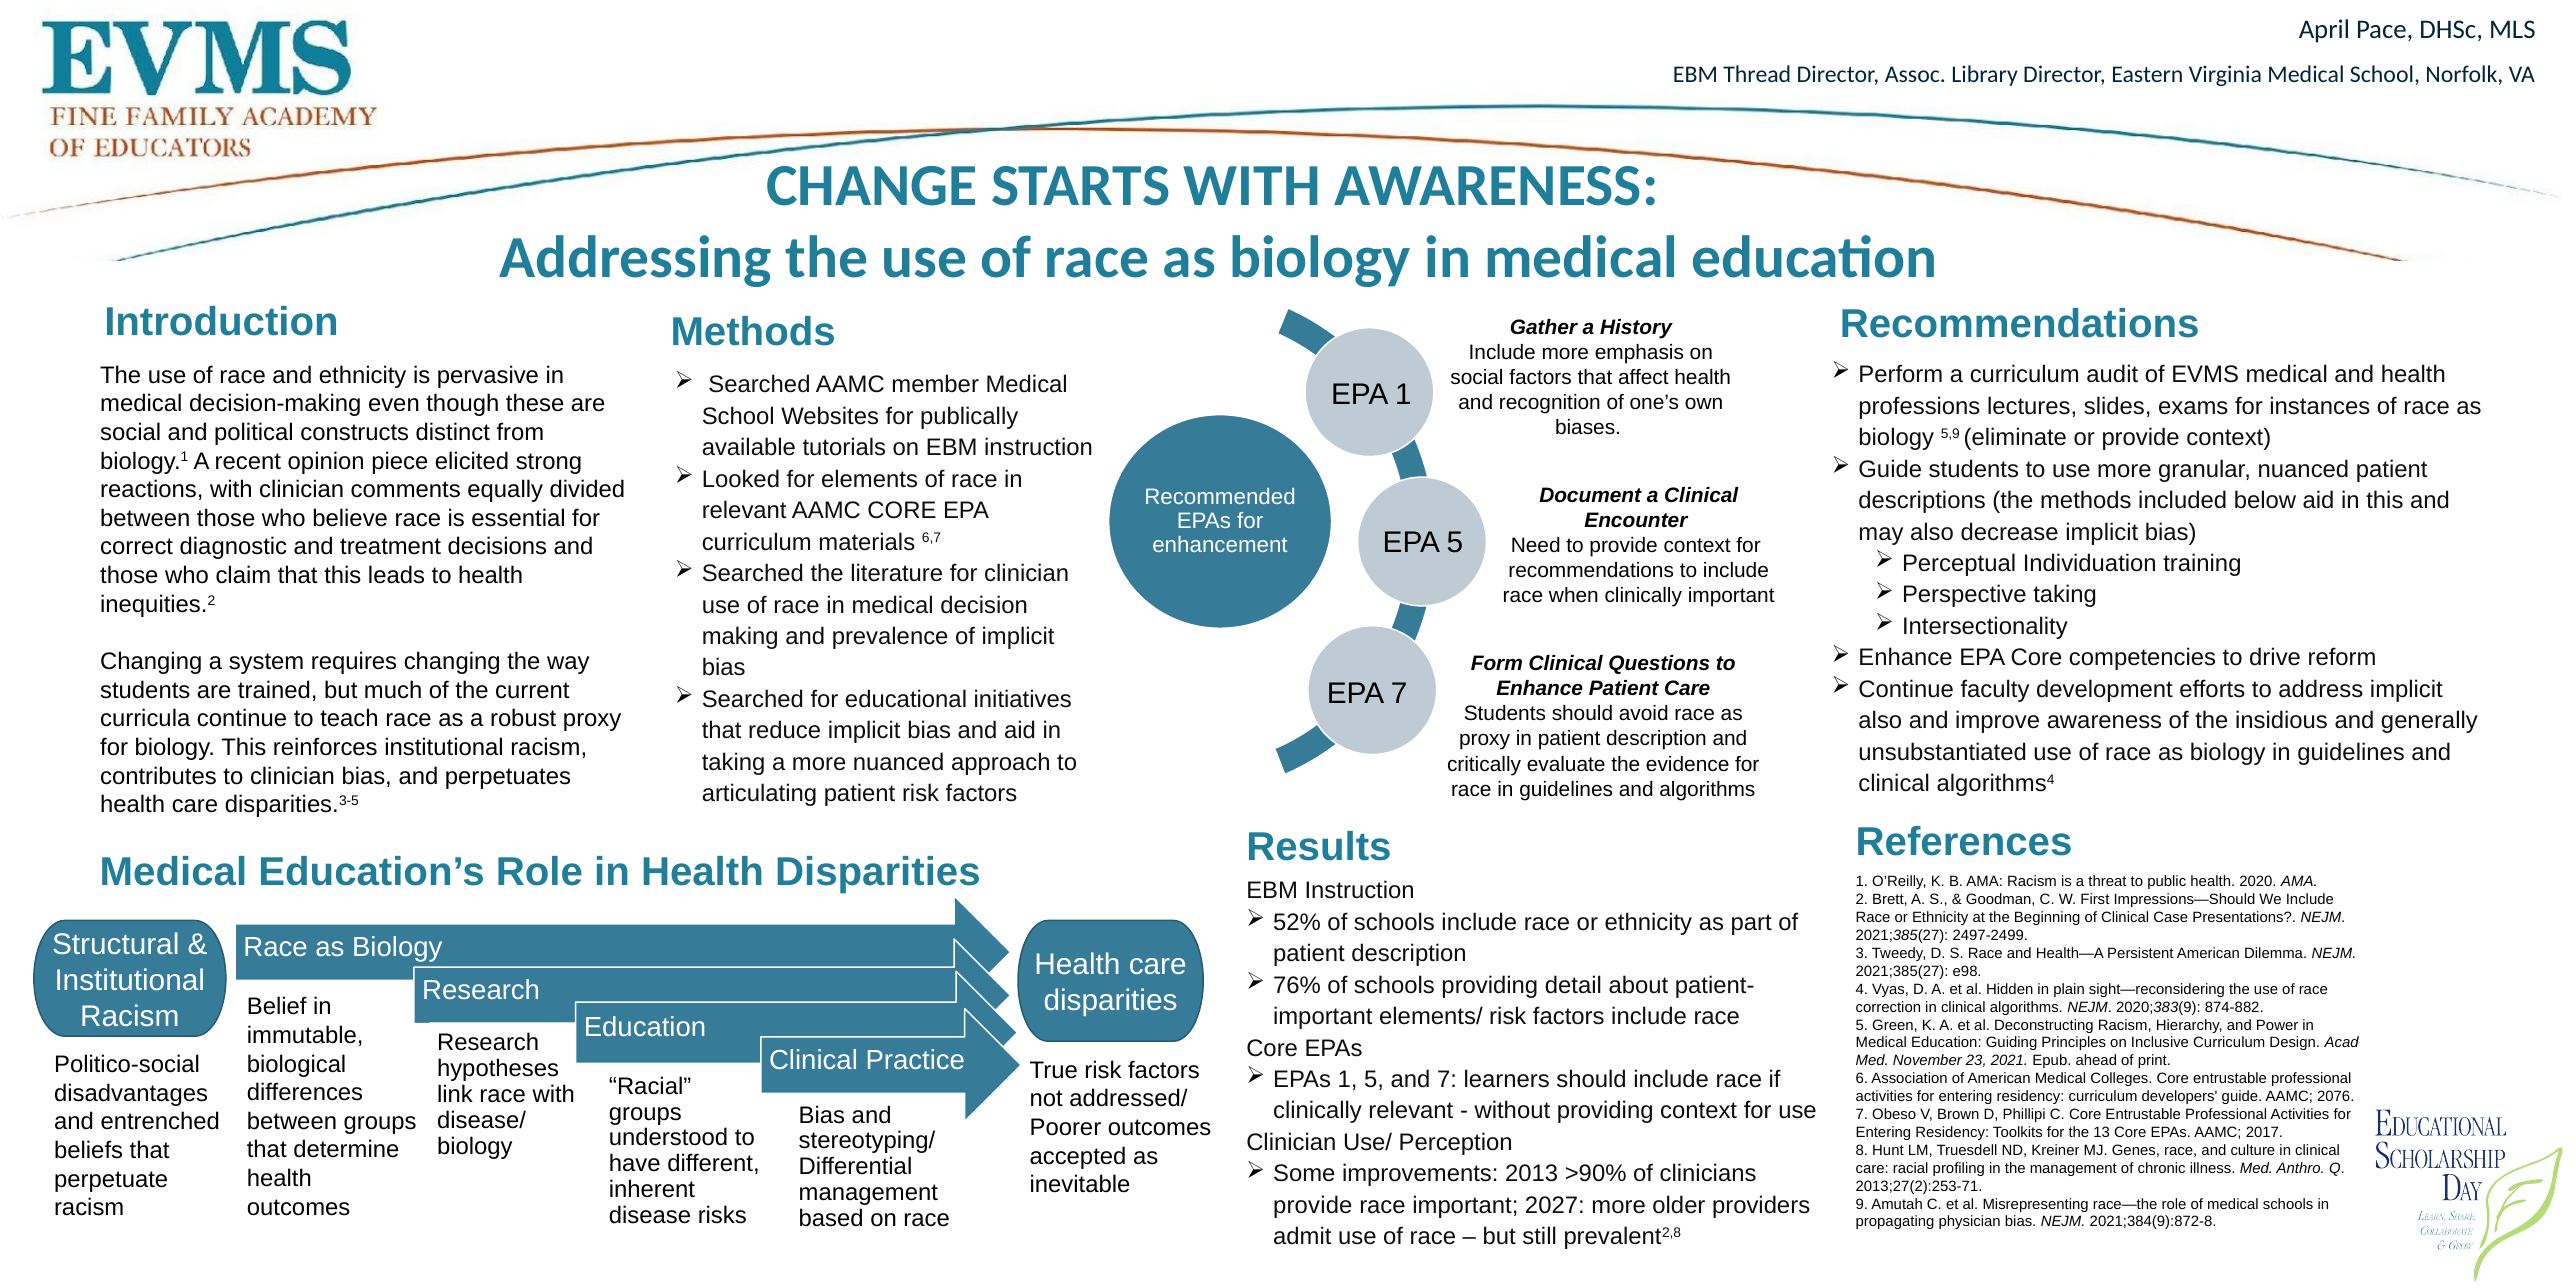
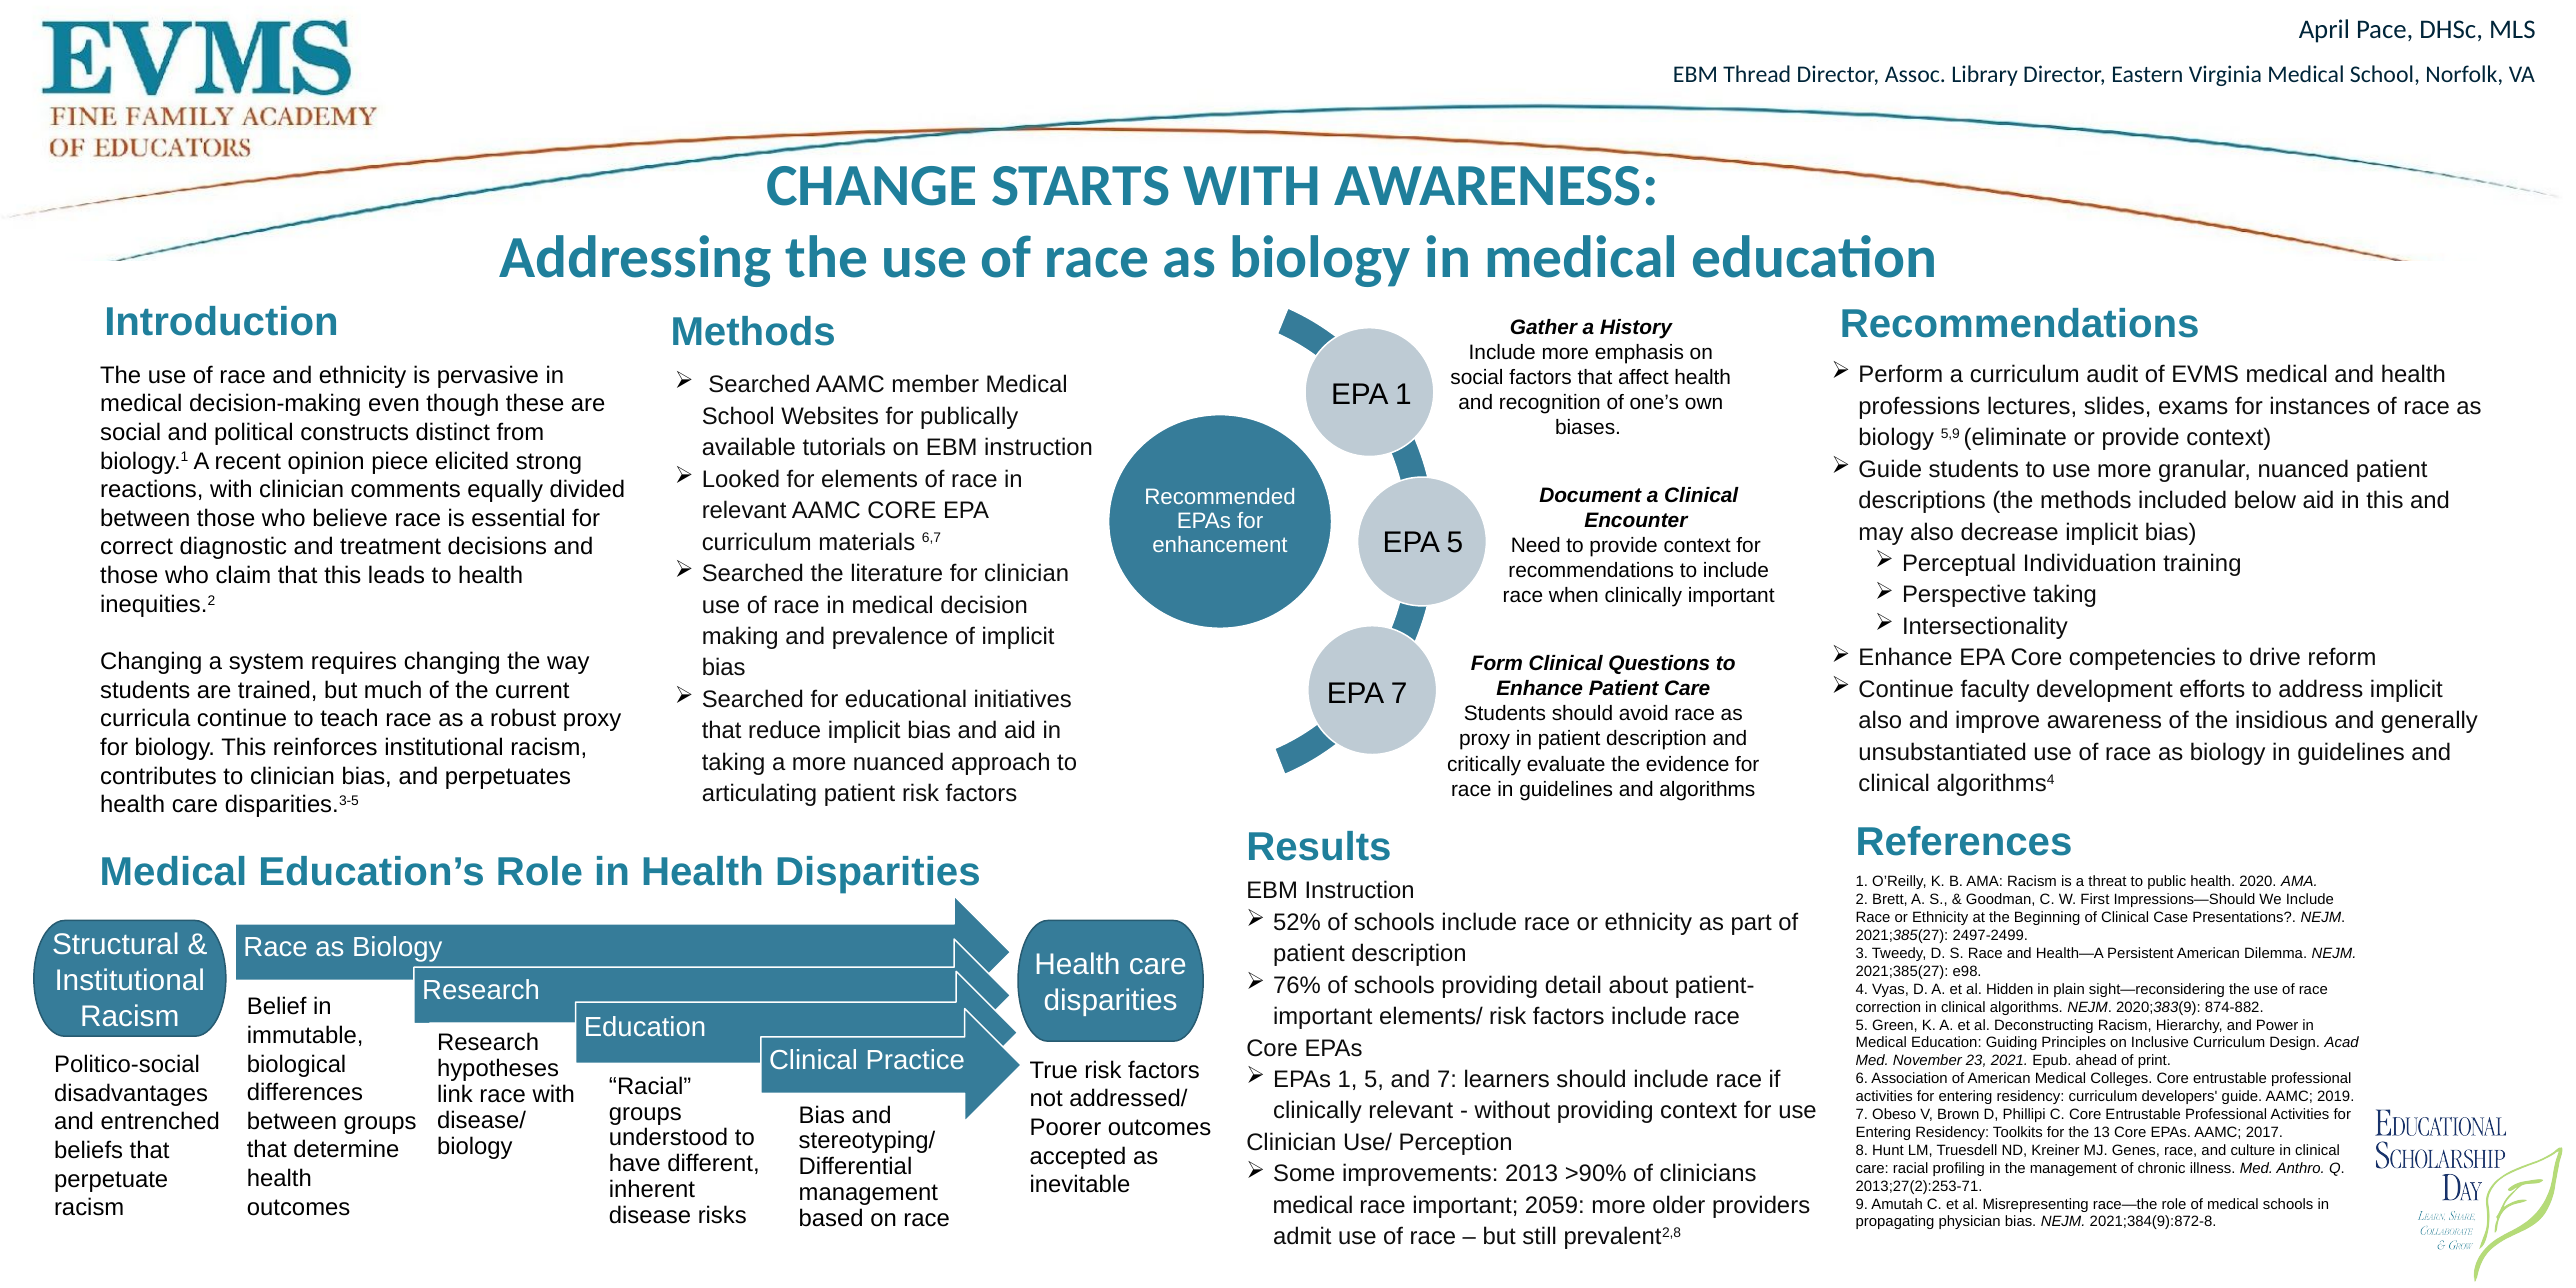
2076: 2076 -> 2019 (2336, 1097)
provide: provide -> medical (1313, 1206)
2027: 2027 -> 2059 (1555, 1206)
